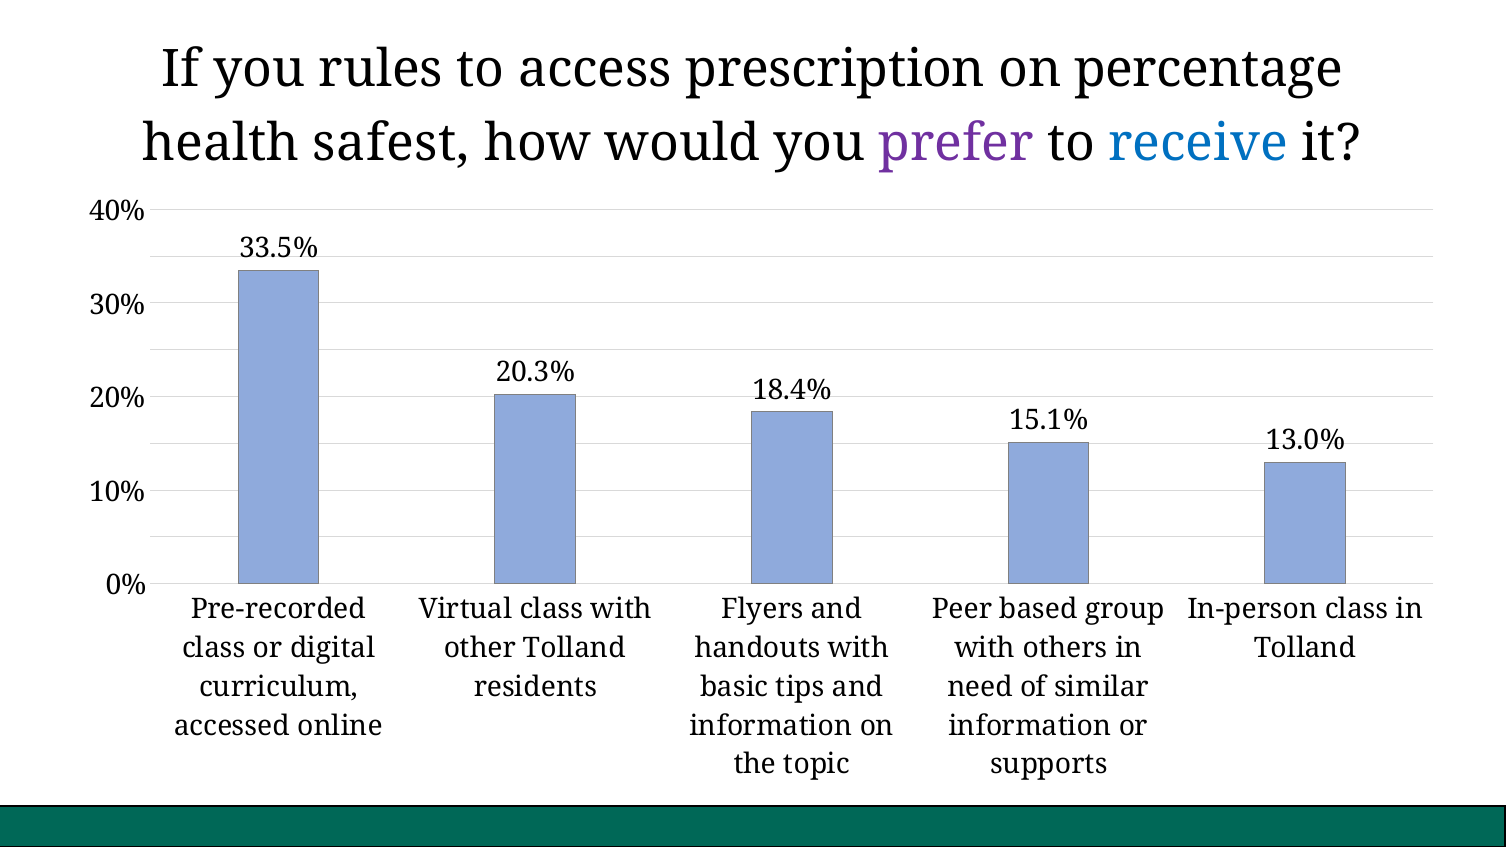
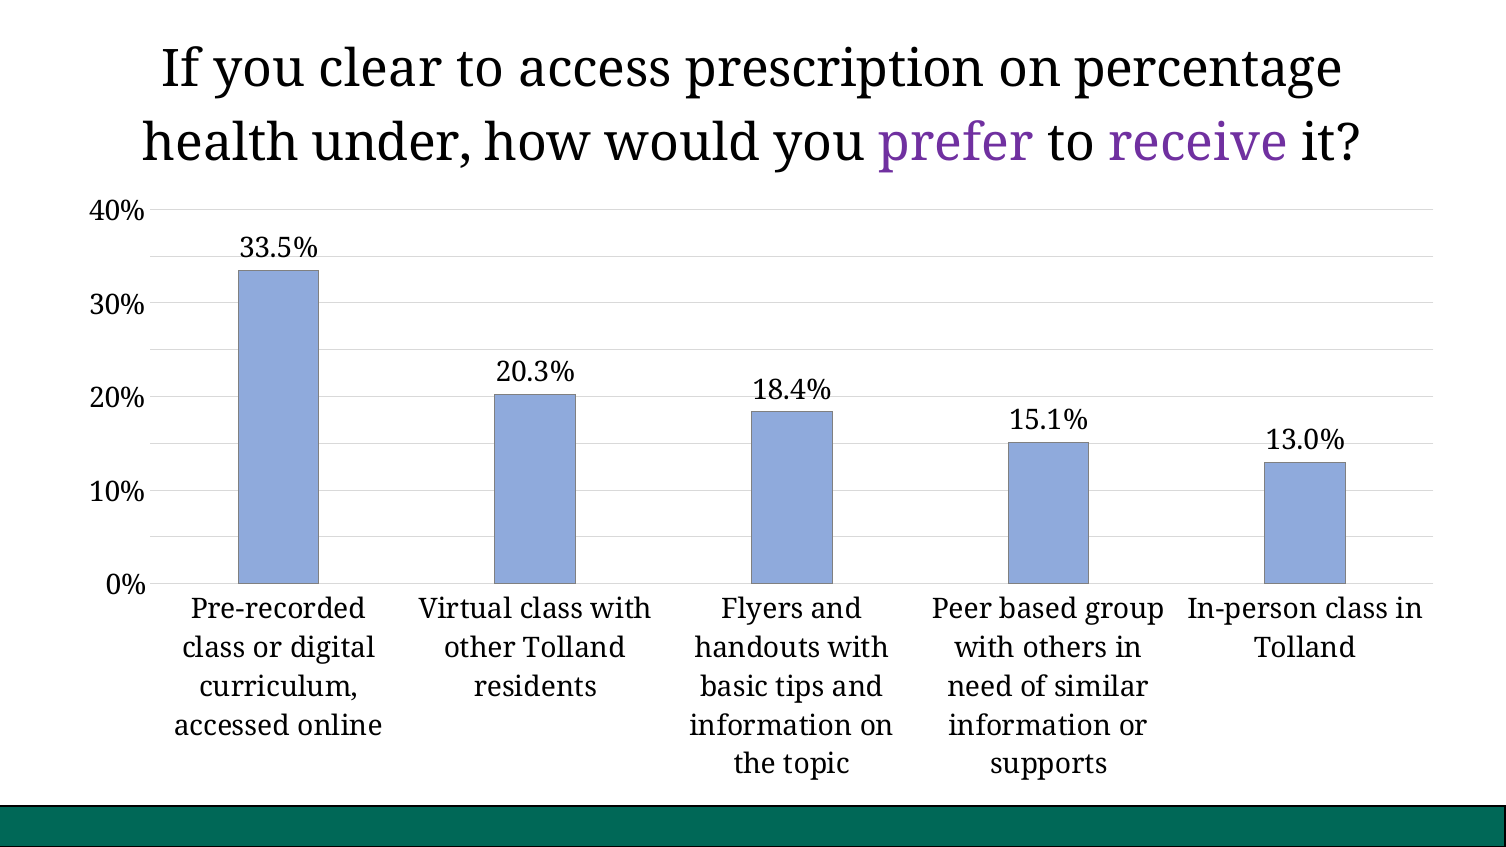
rules: rules -> clear (381, 69)
safest: safest -> under (392, 144)
receive colour: blue -> purple (1198, 144)
